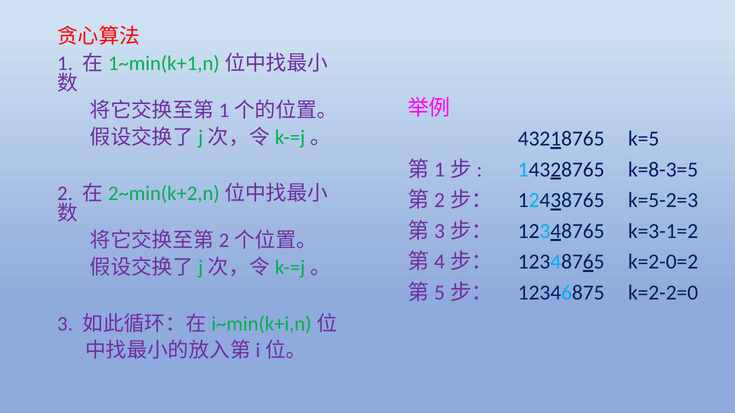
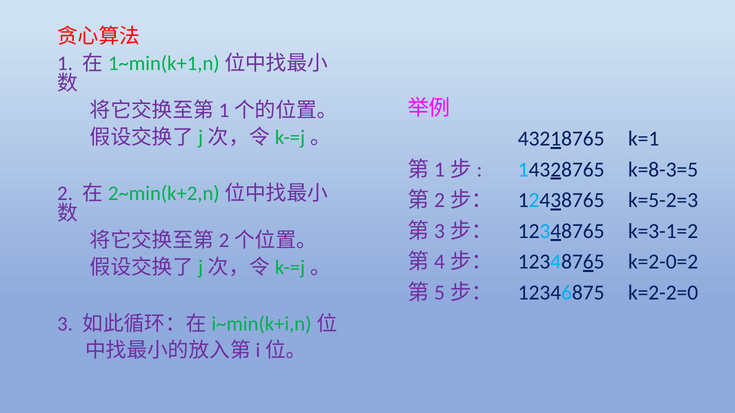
k=5: k=5 -> k=1 (644, 139)
